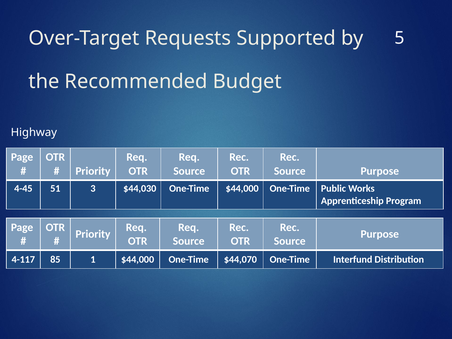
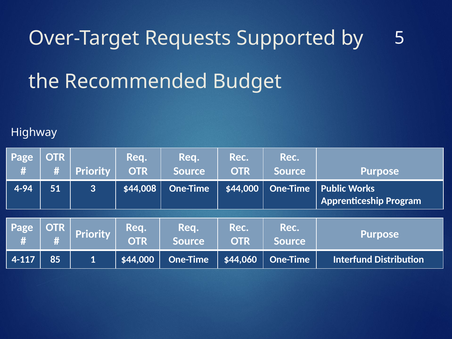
4-45: 4-45 -> 4-94 (23, 189)
$44,030: $44,030 -> $44,008 (140, 189)
$44,070: $44,070 -> $44,060 (240, 259)
